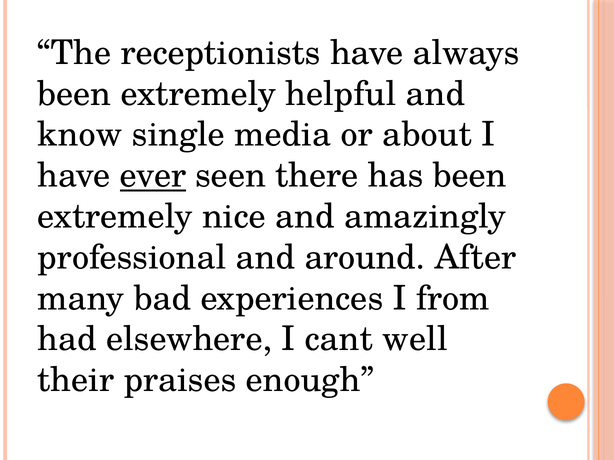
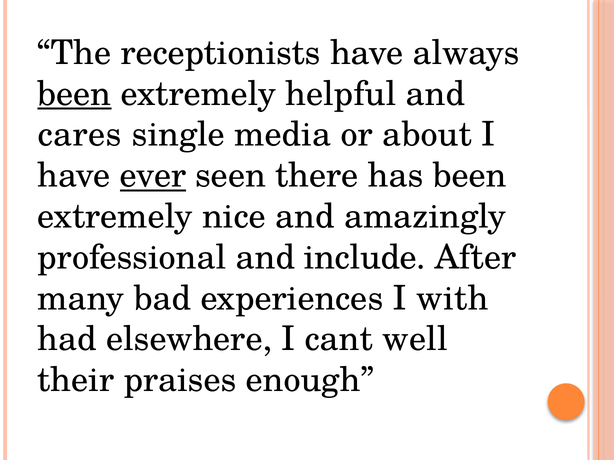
been underline: none -> present (74, 94)
know: know -> cares (80, 135)
around: around -> include (365, 258)
from: from -> with (452, 299)
